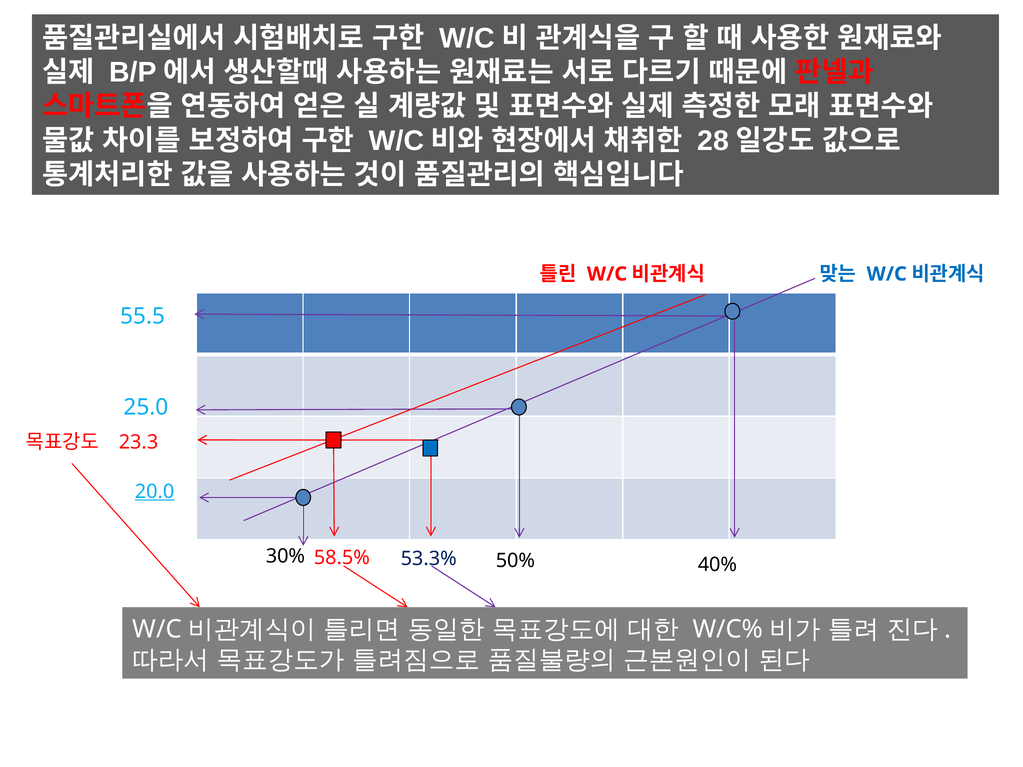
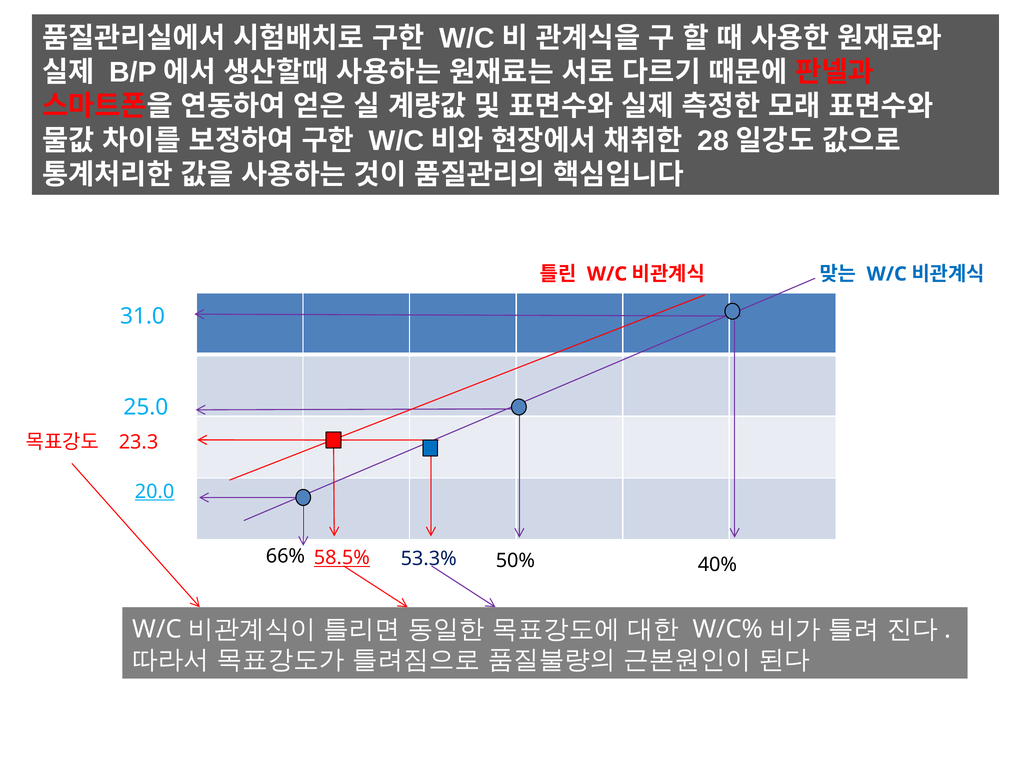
55.5: 55.5 -> 31.0 (142, 317)
30%: 30% -> 66% (285, 556)
58.5% underline: none -> present (342, 558)
